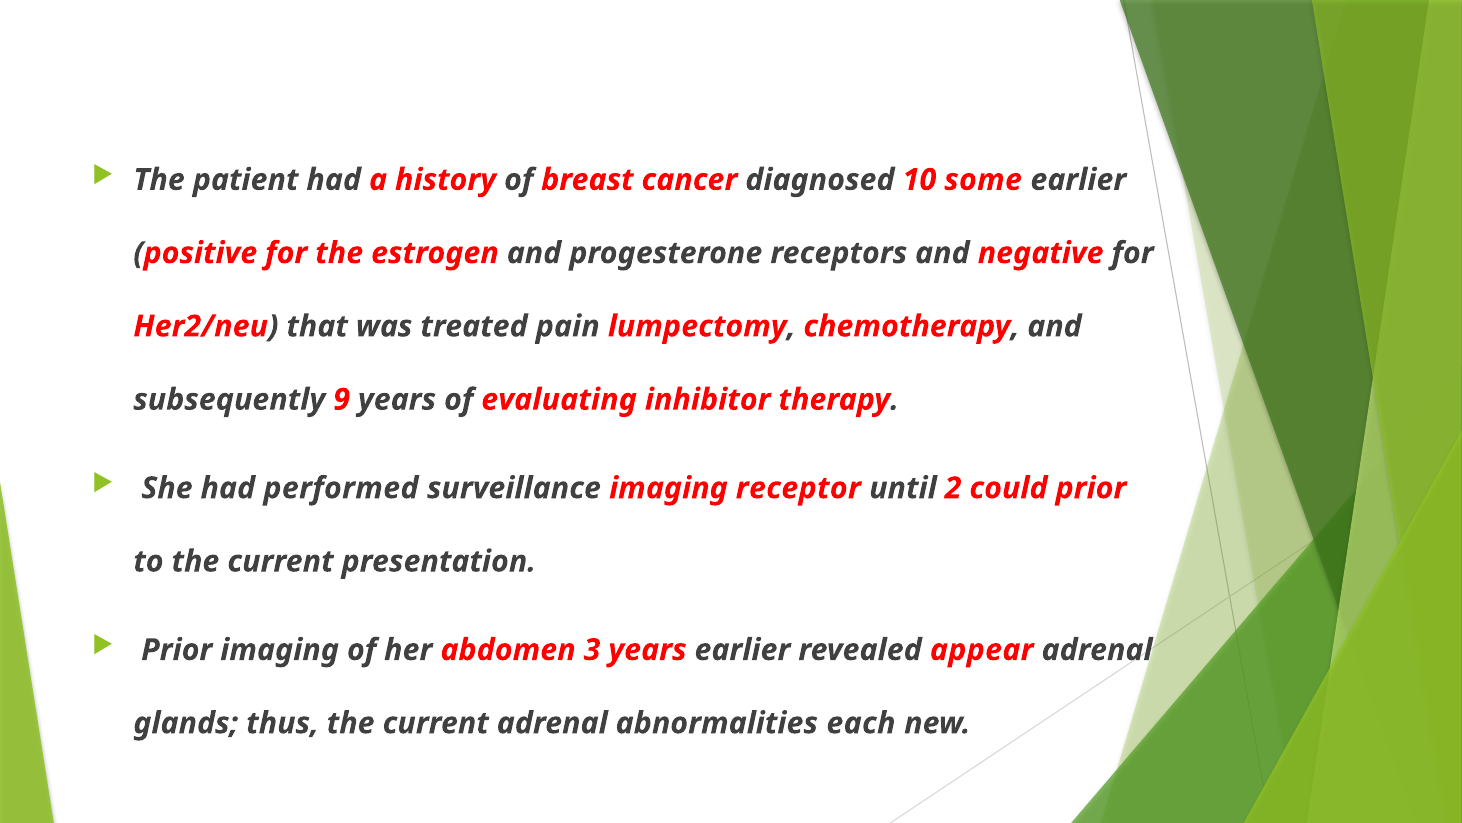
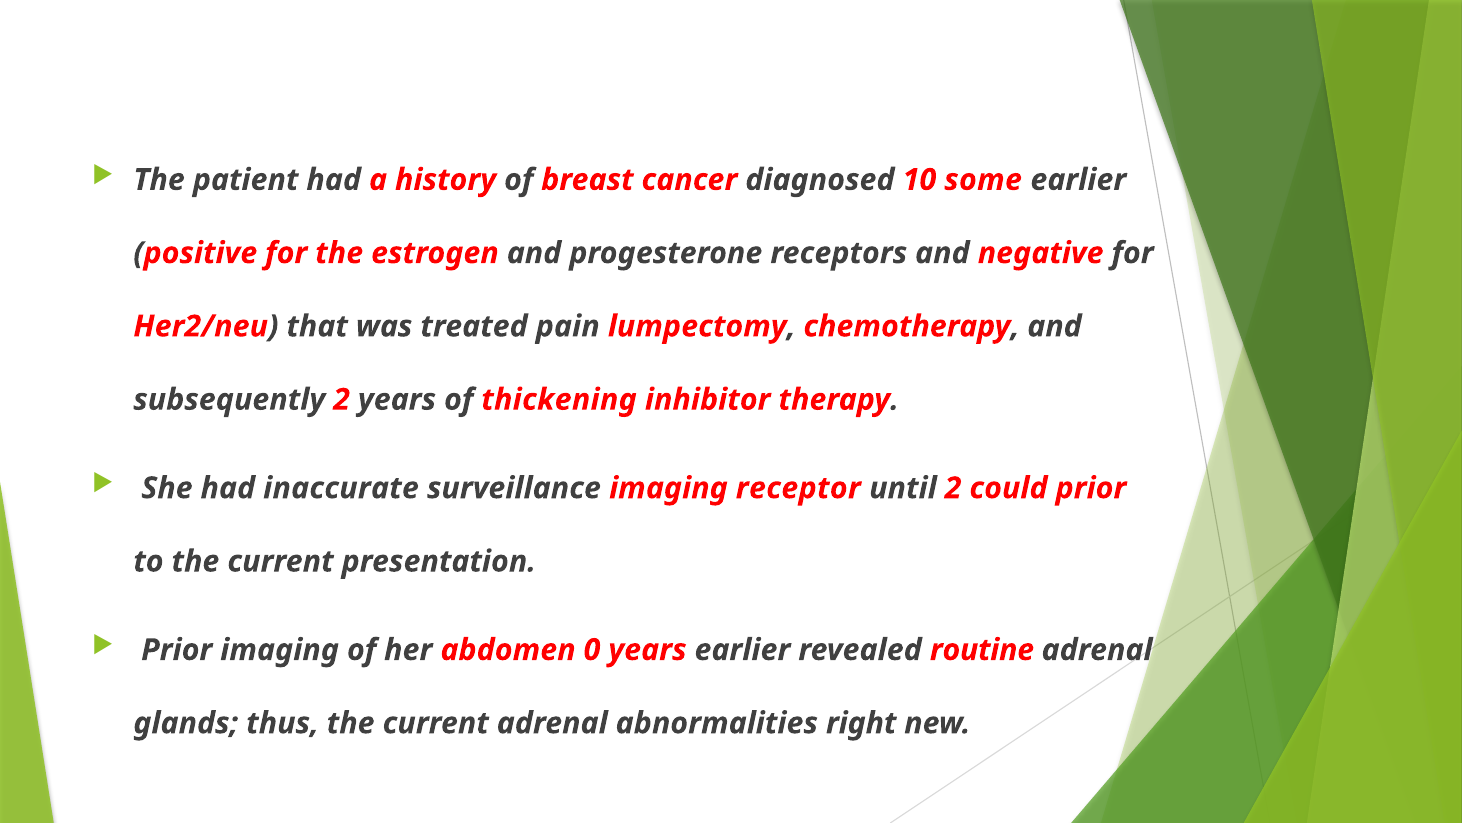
subsequently 9: 9 -> 2 (342, 399)
evaluating: evaluating -> thickening (559, 399)
performed: performed -> inaccurate (341, 488)
3: 3 -> 0 (592, 649)
appear: appear -> routine (982, 649)
each: each -> right (861, 723)
